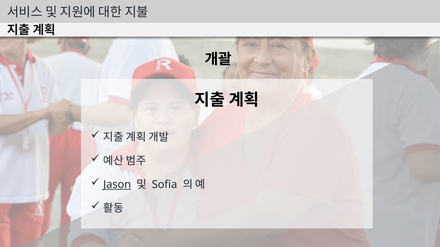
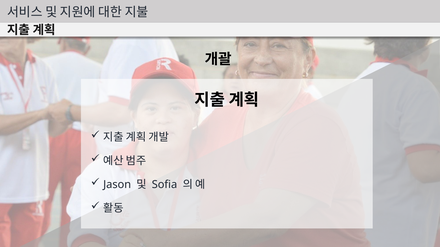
Jason underline: present -> none (117, 185)
